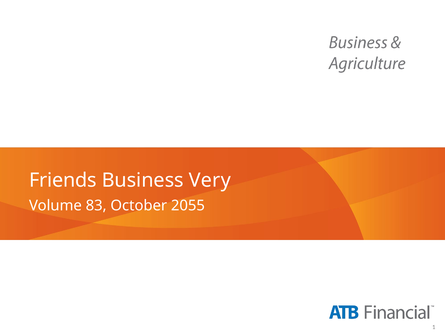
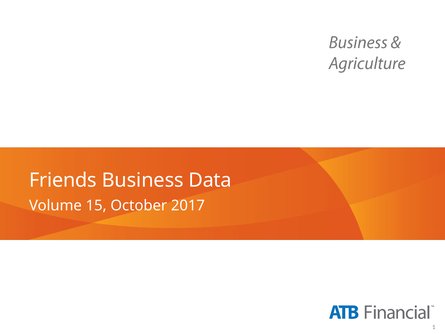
Very: Very -> Data (210, 180)
83: 83 -> 15 (96, 206)
2055: 2055 -> 2017 (188, 206)
